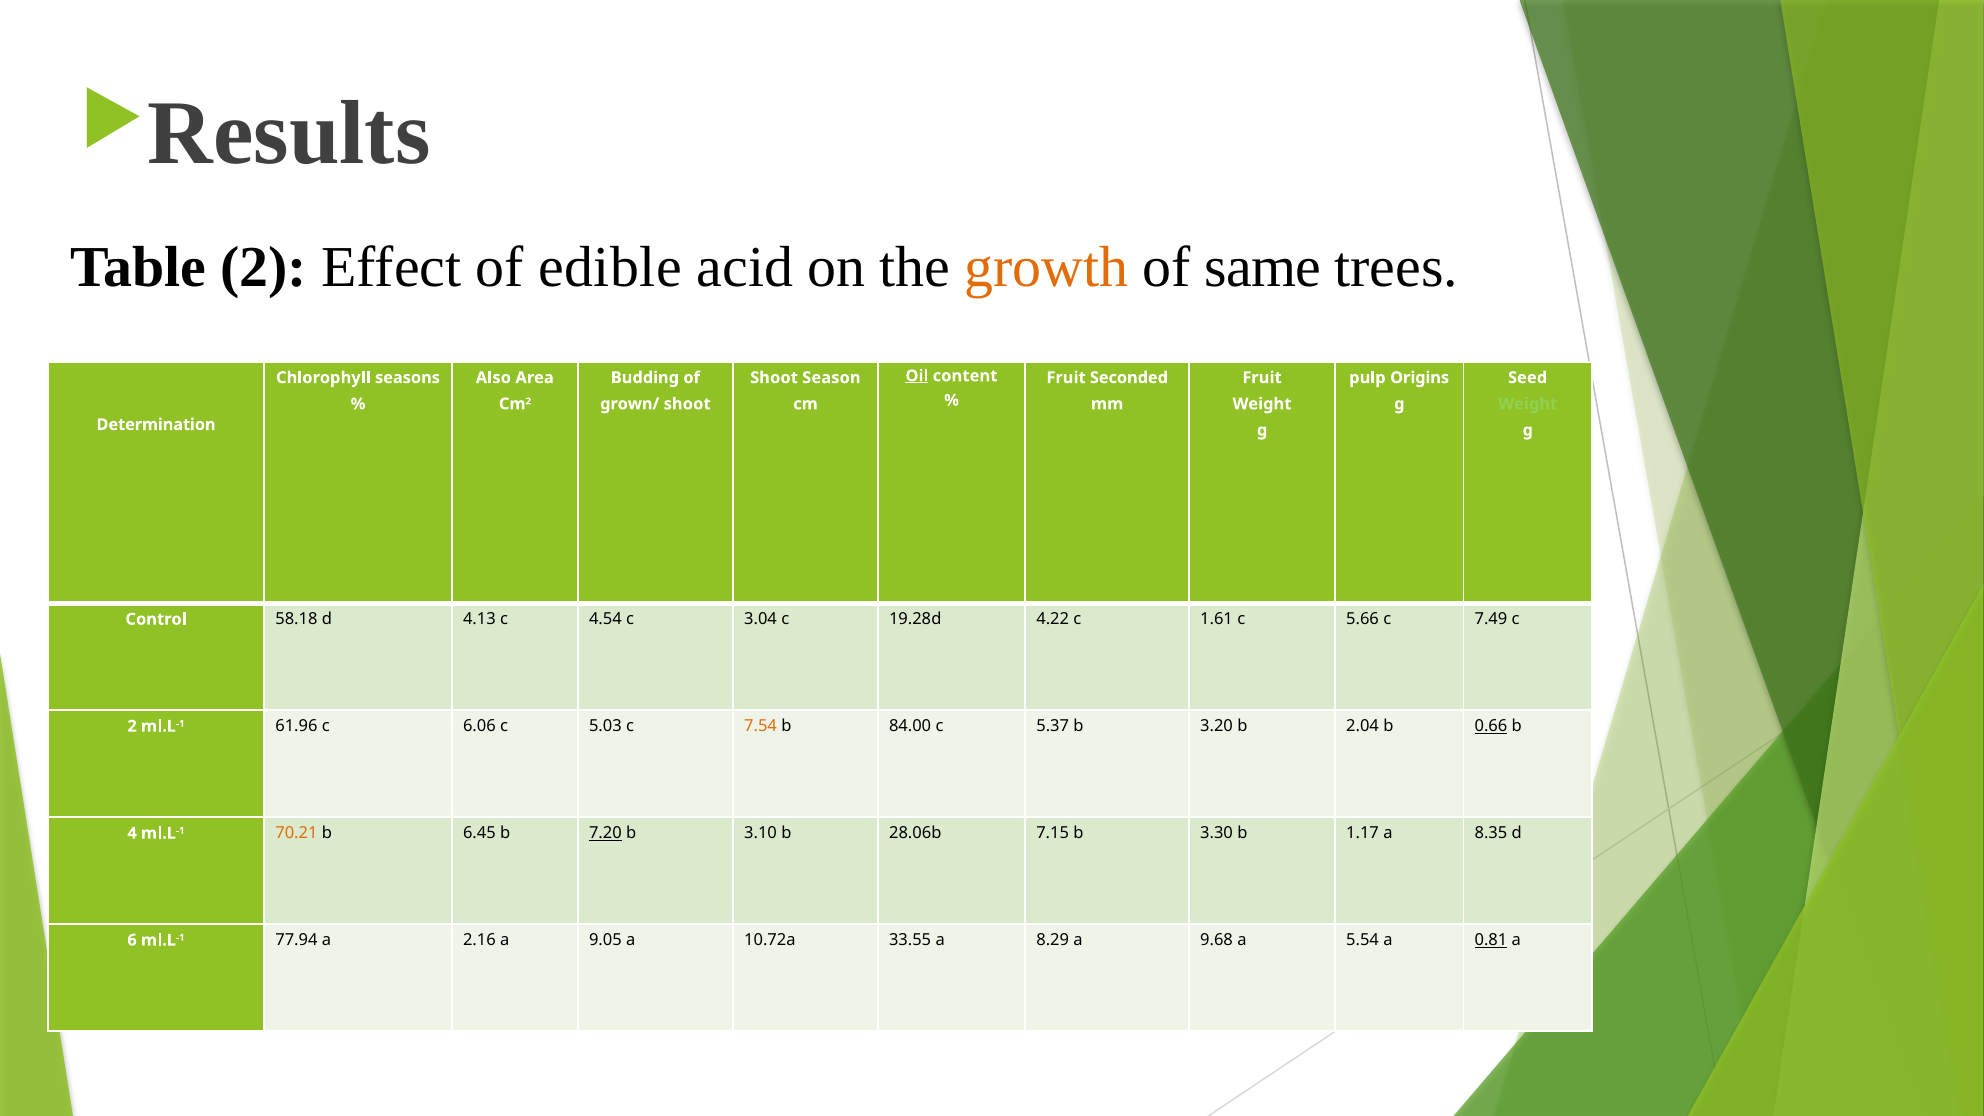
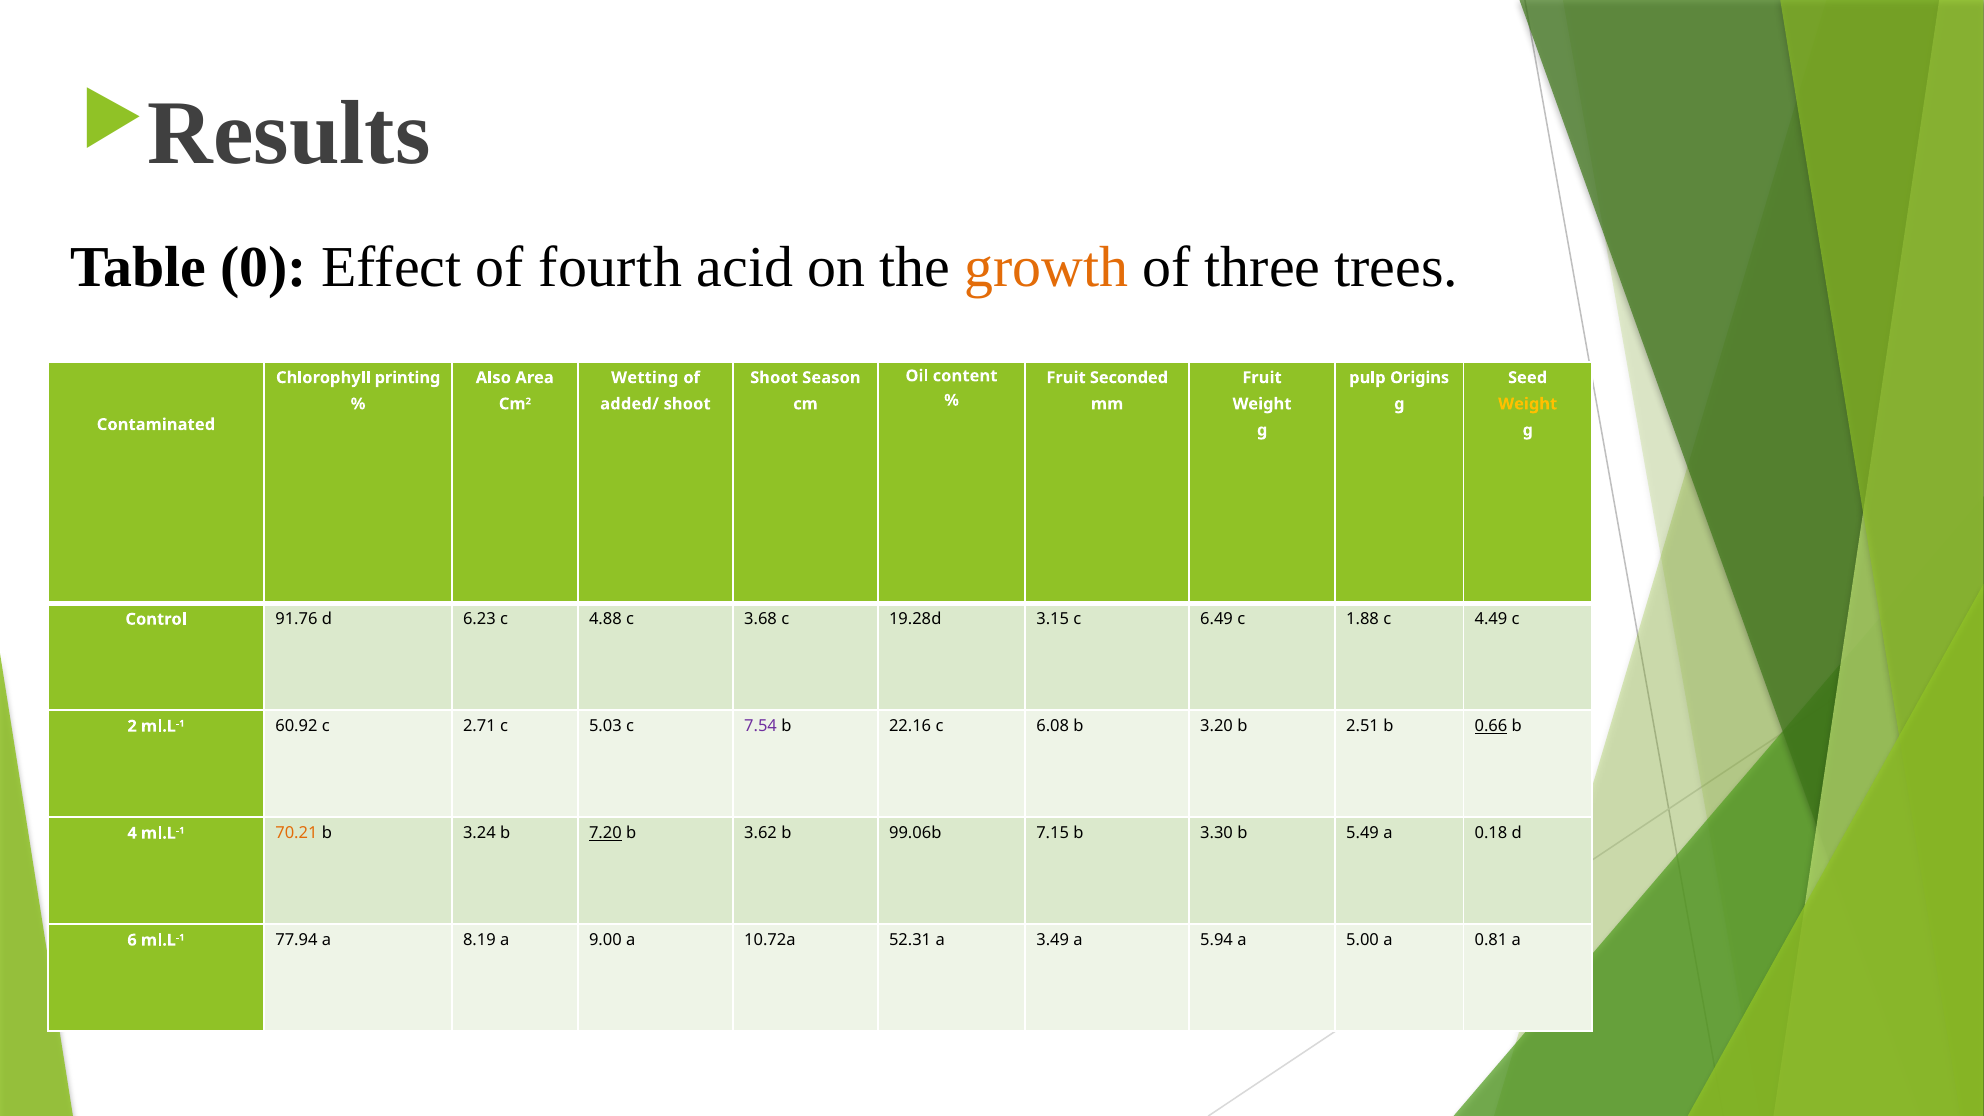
Table 2: 2 -> 0 (264, 268)
edible: edible -> fourth (610, 268)
same: same -> three (1263, 268)
Oil underline: present -> none (917, 376)
seasons: seasons -> printing (407, 378)
Budding: Budding -> Wetting (645, 378)
grown/: grown/ -> added/ (630, 404)
Weight colour: light green -> yellow (1528, 404)
Determination: Determination -> Contaminated (156, 425)
58.18: 58.18 -> 91.76 (296, 619)
4.13: 4.13 -> 6.23 (479, 619)
4.54: 4.54 -> 4.88 (605, 619)
3.04: 3.04 -> 3.68 (761, 619)
4.22: 4.22 -> 3.15 (1053, 619)
1.61: 1.61 -> 6.49 (1217, 619)
5.66: 5.66 -> 1.88 (1363, 619)
7.49: 7.49 -> 4.49 (1491, 619)
61.96: 61.96 -> 60.92 (296, 726)
6.06: 6.06 -> 2.71 (479, 726)
7.54 colour: orange -> purple (761, 726)
84.00: 84.00 -> 22.16 (910, 726)
5.37: 5.37 -> 6.08 (1053, 726)
2.04: 2.04 -> 2.51 (1363, 726)
6.45: 6.45 -> 3.24 (479, 833)
3.10: 3.10 -> 3.62 (761, 833)
28.06b: 28.06b -> 99.06b (915, 833)
1.17: 1.17 -> 5.49 (1363, 833)
8.35: 8.35 -> 0.18 (1491, 833)
2.16: 2.16 -> 8.19 (479, 940)
9.05: 9.05 -> 9.00 (605, 940)
33.55: 33.55 -> 52.31 (910, 940)
8.29: 8.29 -> 3.49 (1053, 940)
9.68: 9.68 -> 5.94 (1217, 940)
5.54: 5.54 -> 5.00 (1363, 940)
0.81 underline: present -> none (1491, 940)
